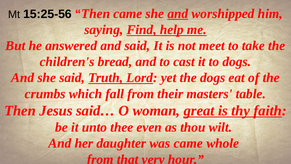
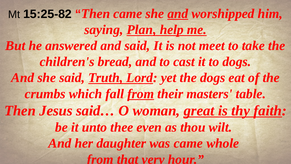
15:25-56: 15:25-56 -> 15:25-82 (47, 14)
Find: Find -> Plan (142, 30)
from underline: none -> present (141, 94)
